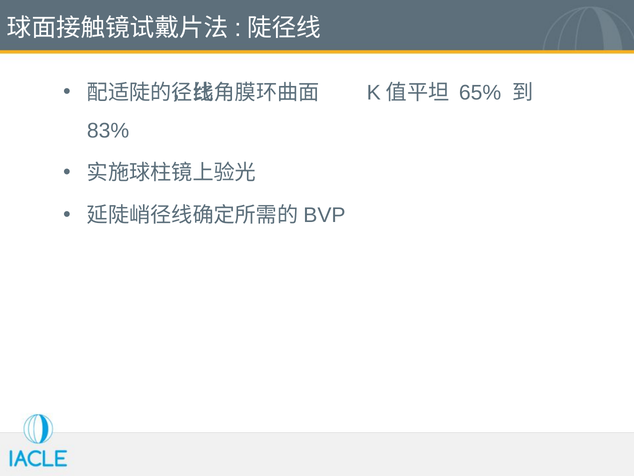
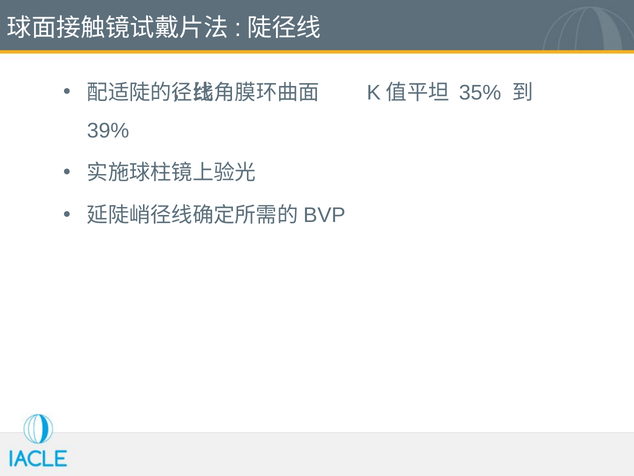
65%: 65% -> 35% (480, 92)
83%: 83% -> 39% (108, 131)
